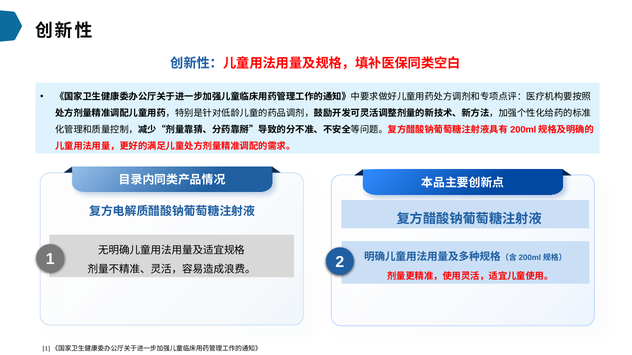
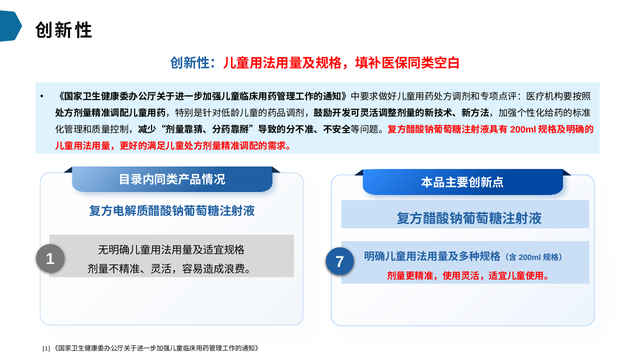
2: 2 -> 7 (340, 263)
